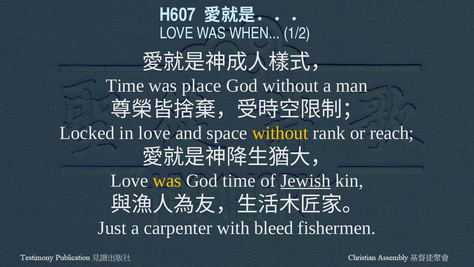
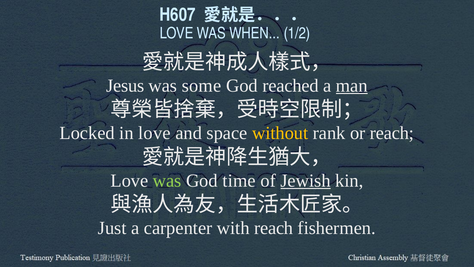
Time: Time -> Jesus (125, 86)
place: place -> some (202, 86)
God without: without -> reached (291, 86)
man underline: none -> present (352, 86)
was colour: yellow -> light green (167, 180)
with bleed: bleed -> reach (274, 228)
